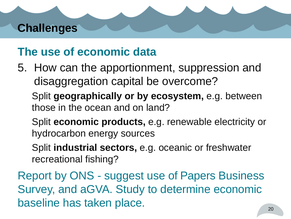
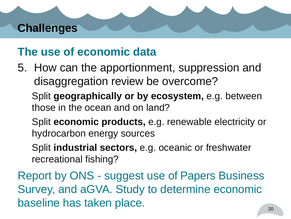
capital: capital -> review (127, 81)
